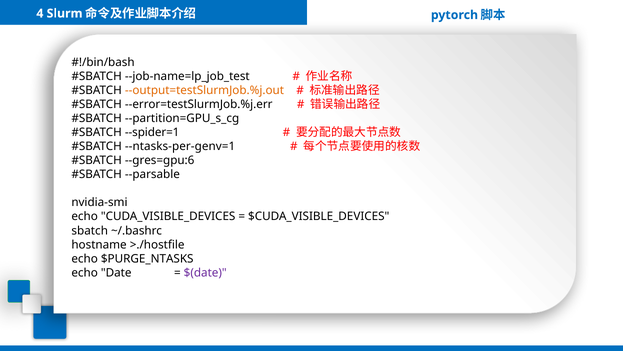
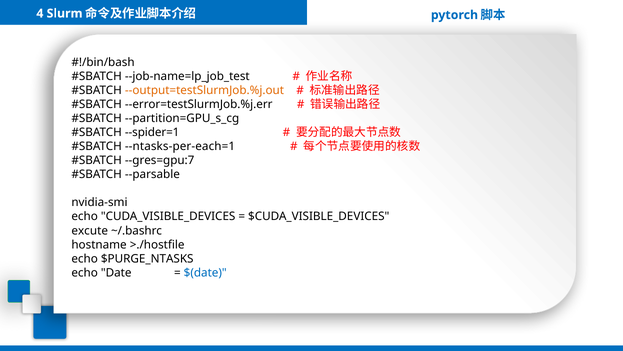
--ntasks-per-genv=1: --ntasks-per-genv=1 -> --ntasks-per-each=1 (180, 146)
--gres=gpu:6: --gres=gpu:6 -> --gres=gpu:7 (160, 160)
sbatch: sbatch -> excute (90, 230)
$(date colour: purple -> blue (205, 272)
